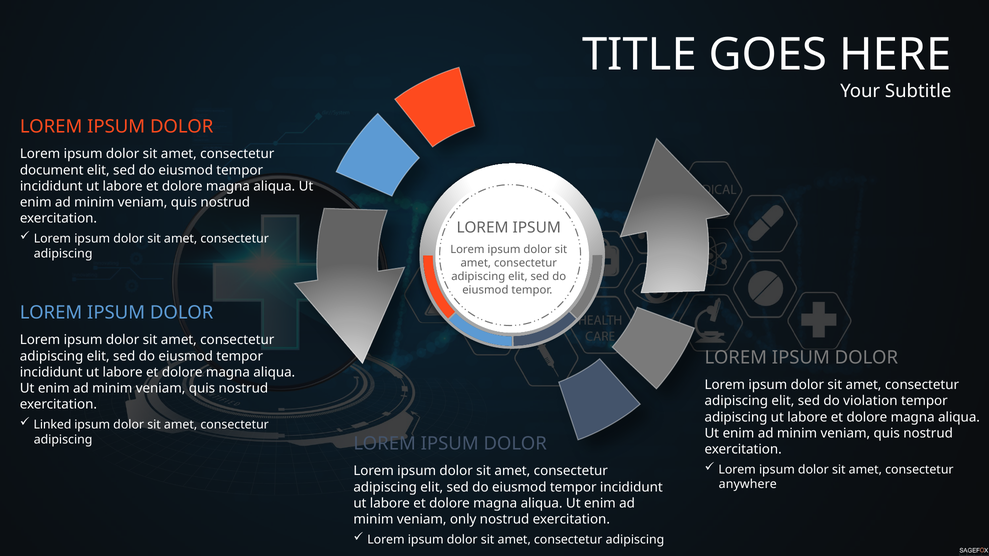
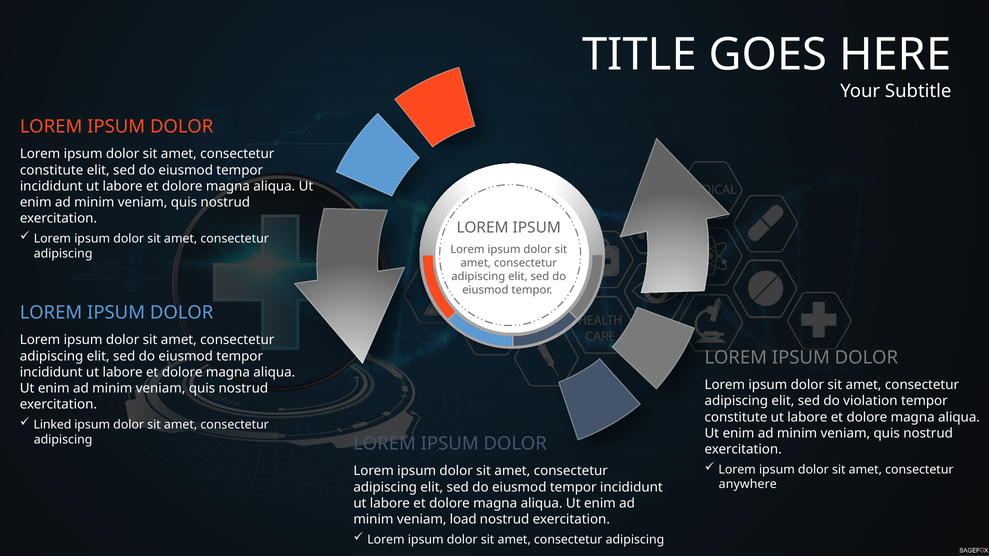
document: document -> constitute (52, 170)
adipiscing: adipiscing -> constitute (736, 417)
only: only -> load (463, 520)
